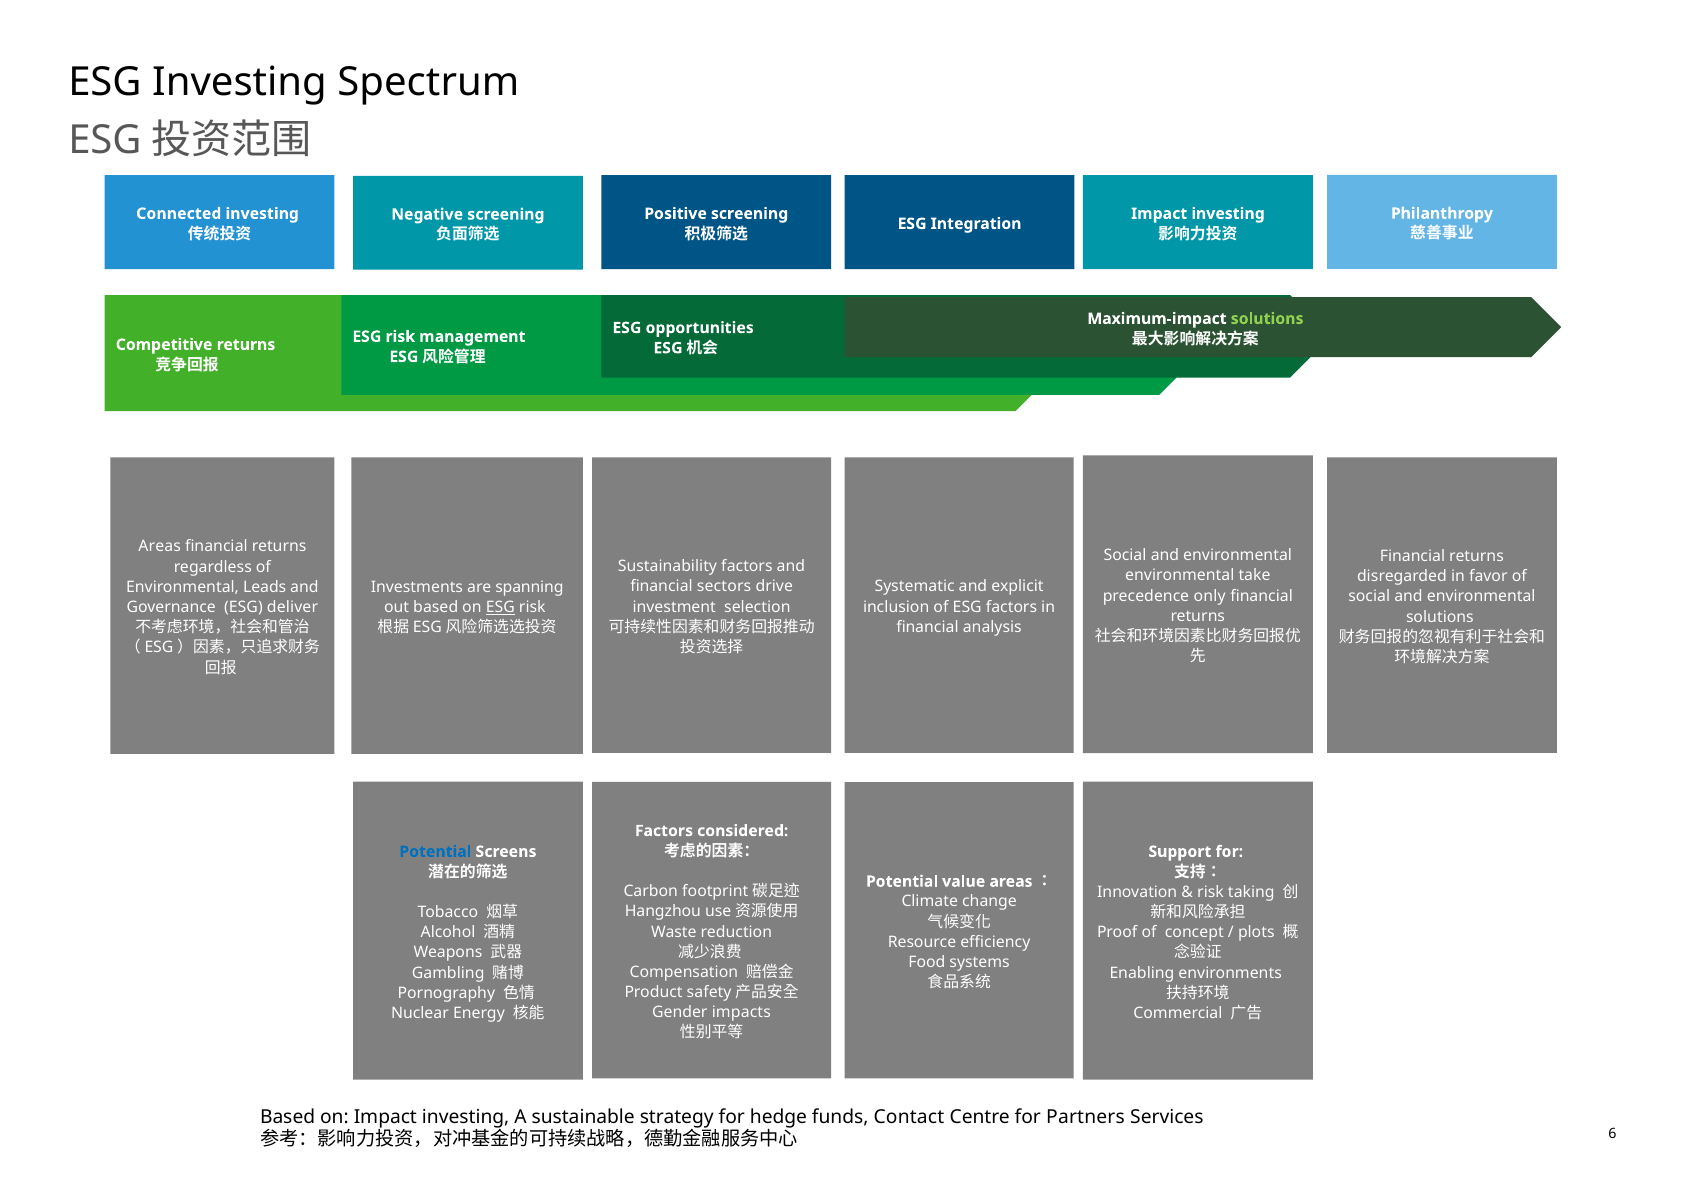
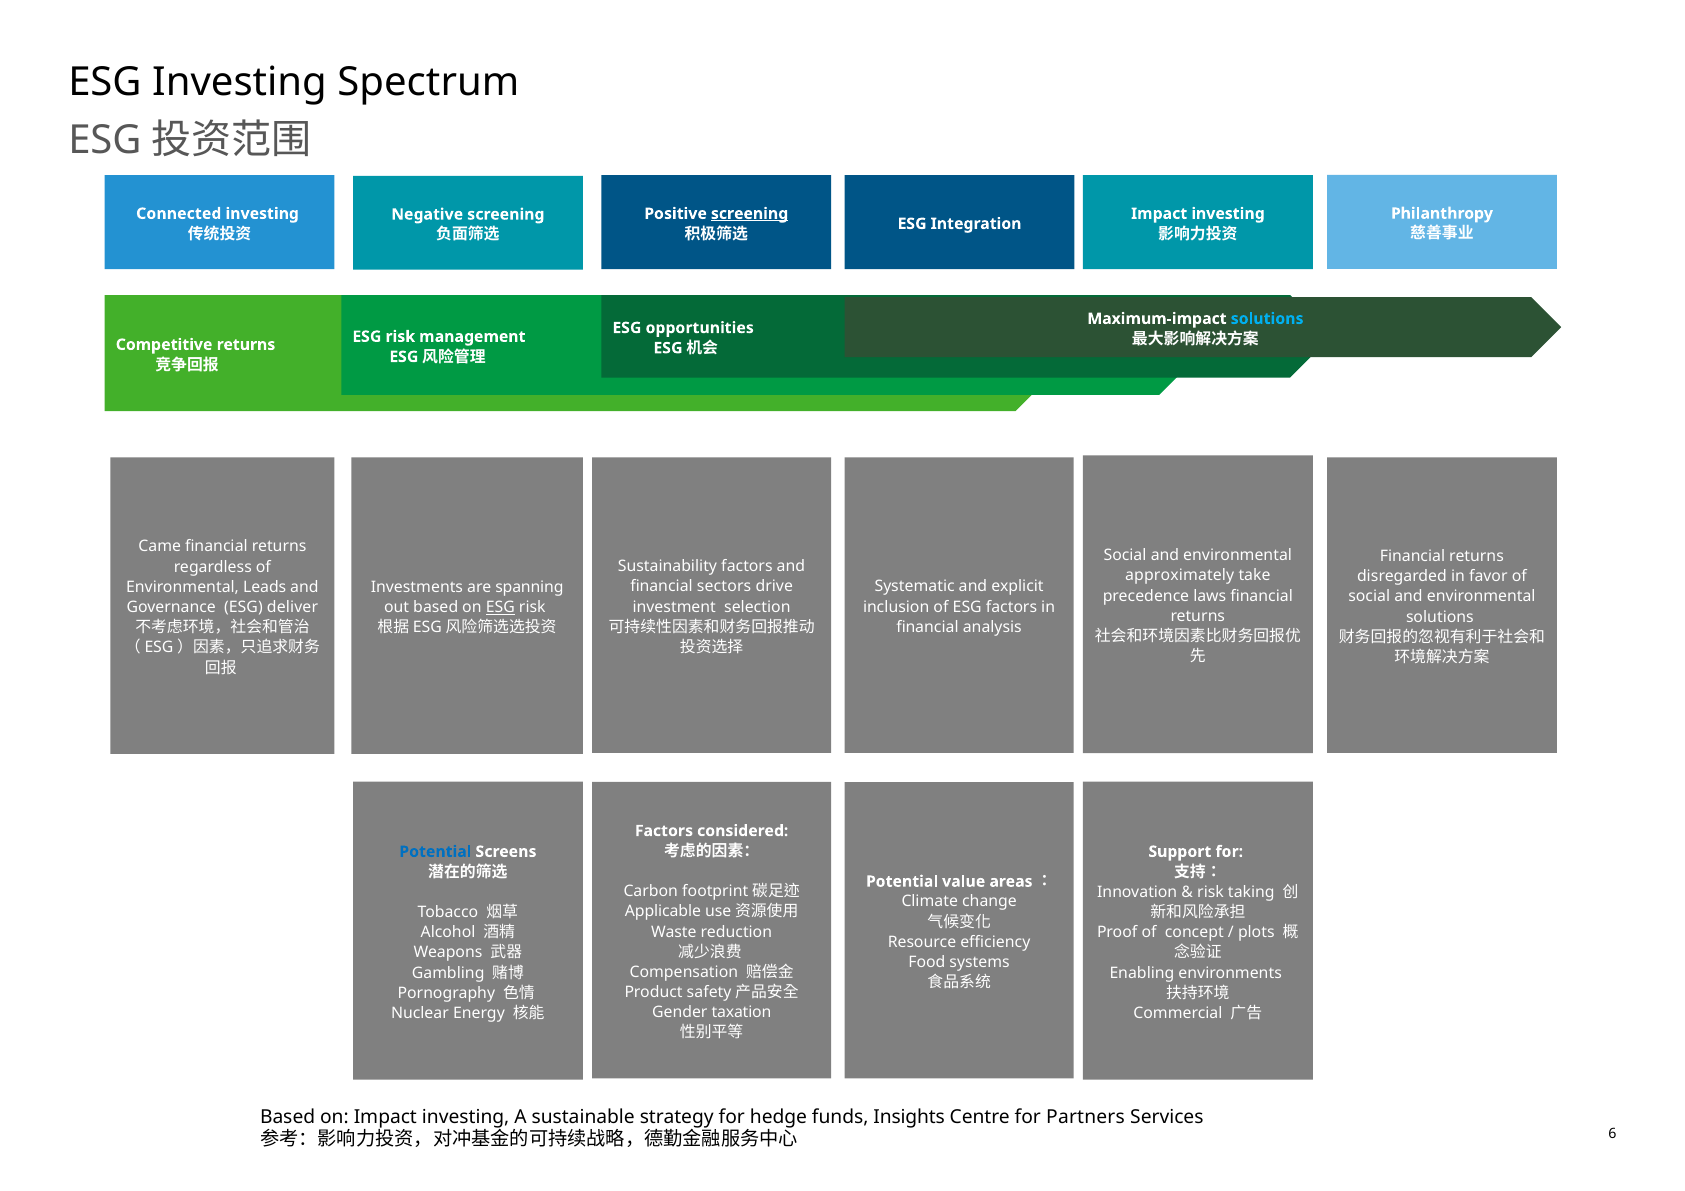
screening underline: none -> present (750, 214)
solutions colour: light green -> light blue (1267, 319)
Areas: Areas -> Came (160, 547)
environmental: environmental -> approximately (1180, 576)
only: only -> laws (1210, 596)
Hangzhou: Hangzhou -> Applicable (663, 912)
impacts: impacts -> taxation (741, 1013)
Contact: Contact -> Insights (909, 1117)
